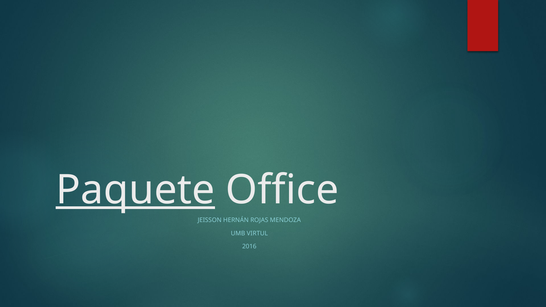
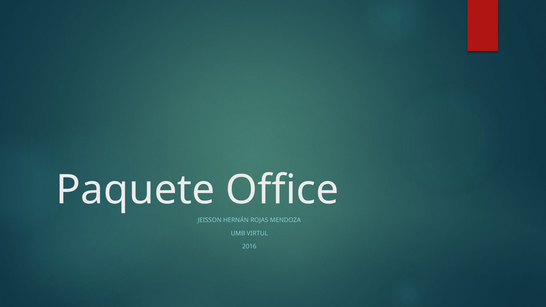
Paquete underline: present -> none (135, 190)
